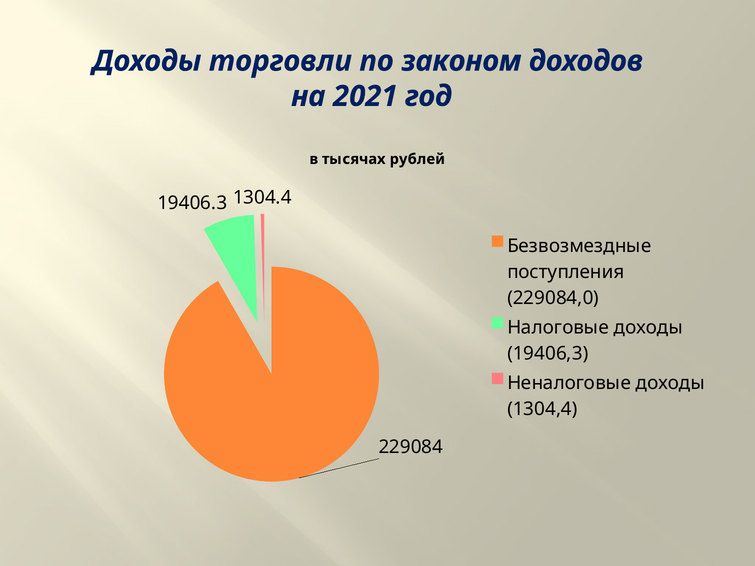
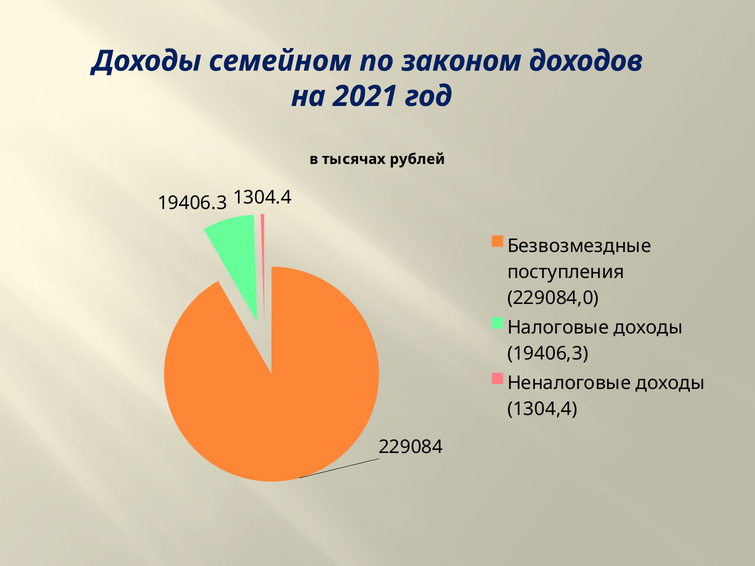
торговли: торговли -> семейном (280, 61)
